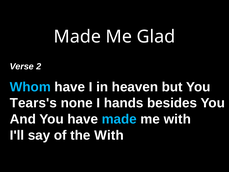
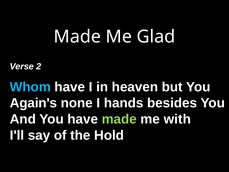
Tears's: Tears's -> Again's (33, 103)
made colour: light blue -> light green (119, 119)
the With: With -> Hold (109, 135)
